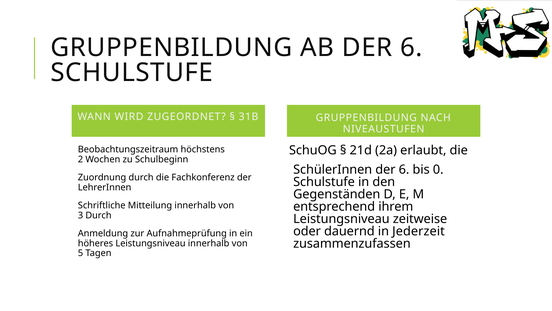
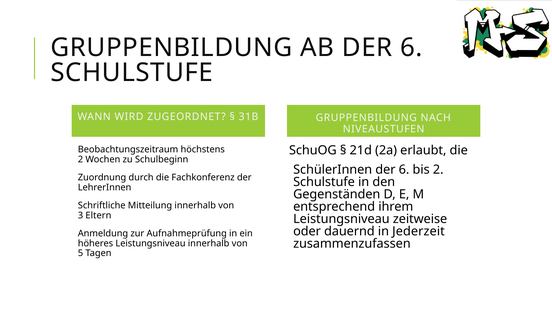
bis 0: 0 -> 2 (438, 170)
3 Durch: Durch -> Eltern (98, 215)
